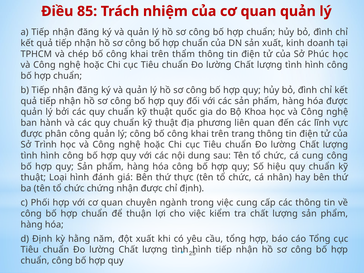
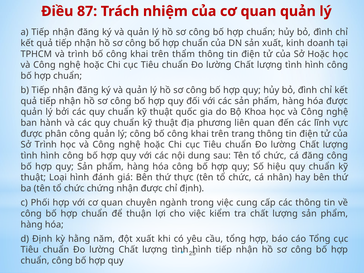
85: 85 -> 87 (87, 11)
và chép: chép -> trình (78, 54)
Sở Phúc: Phúc -> Hoặc (318, 54)
cá cung: cung -> đăng (313, 156)
